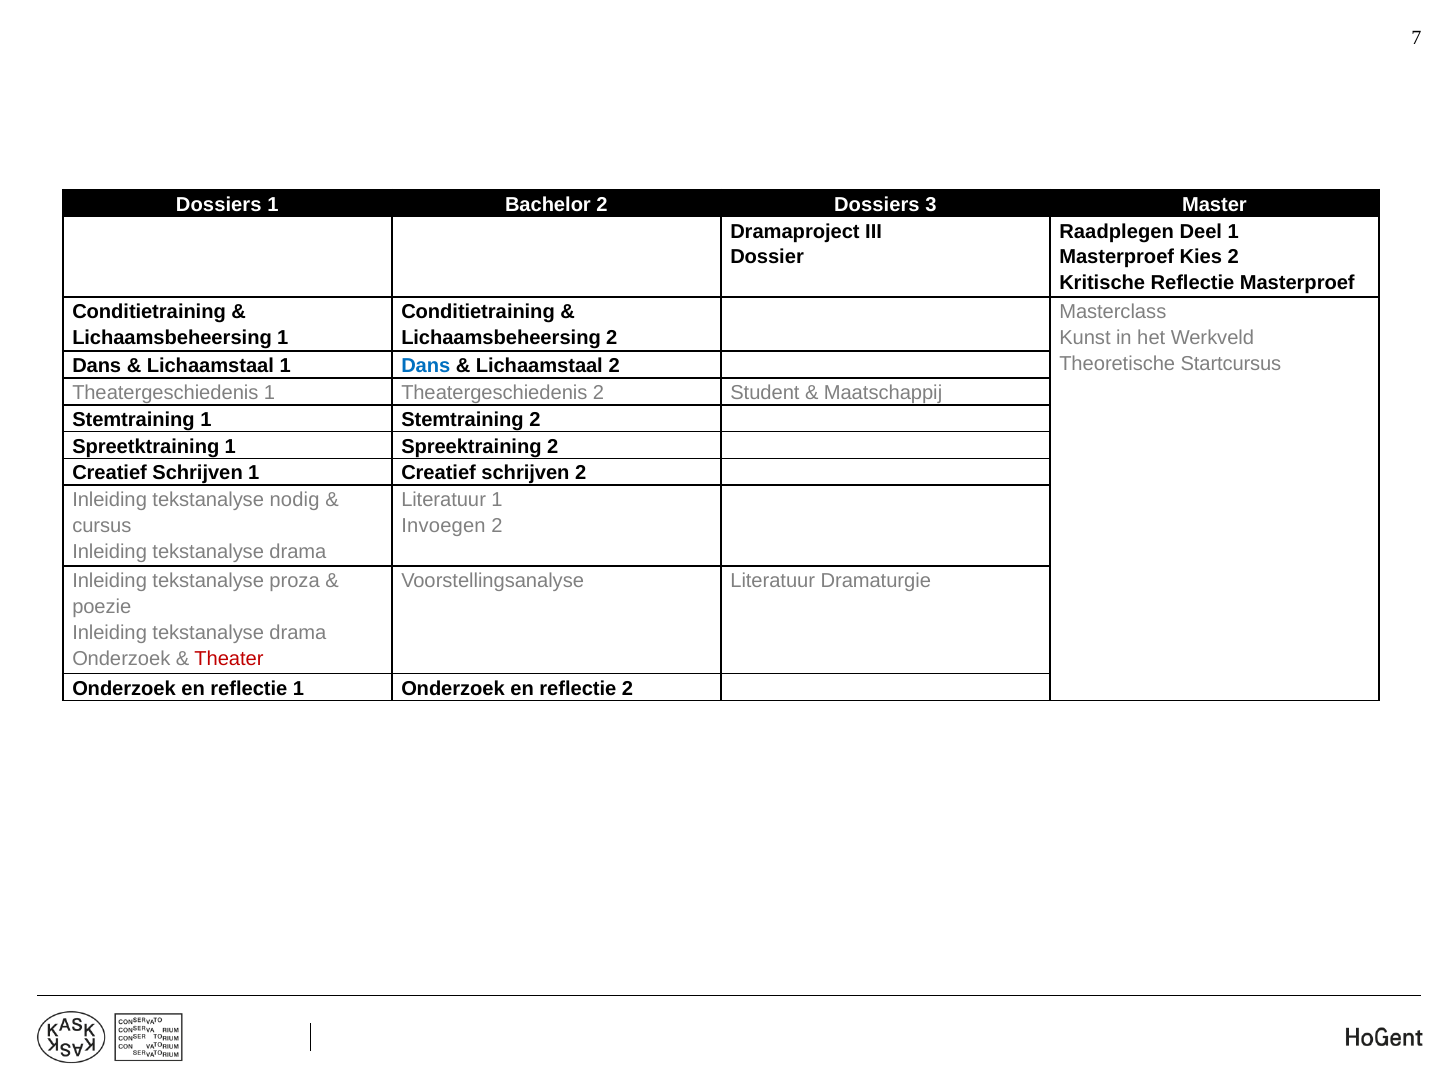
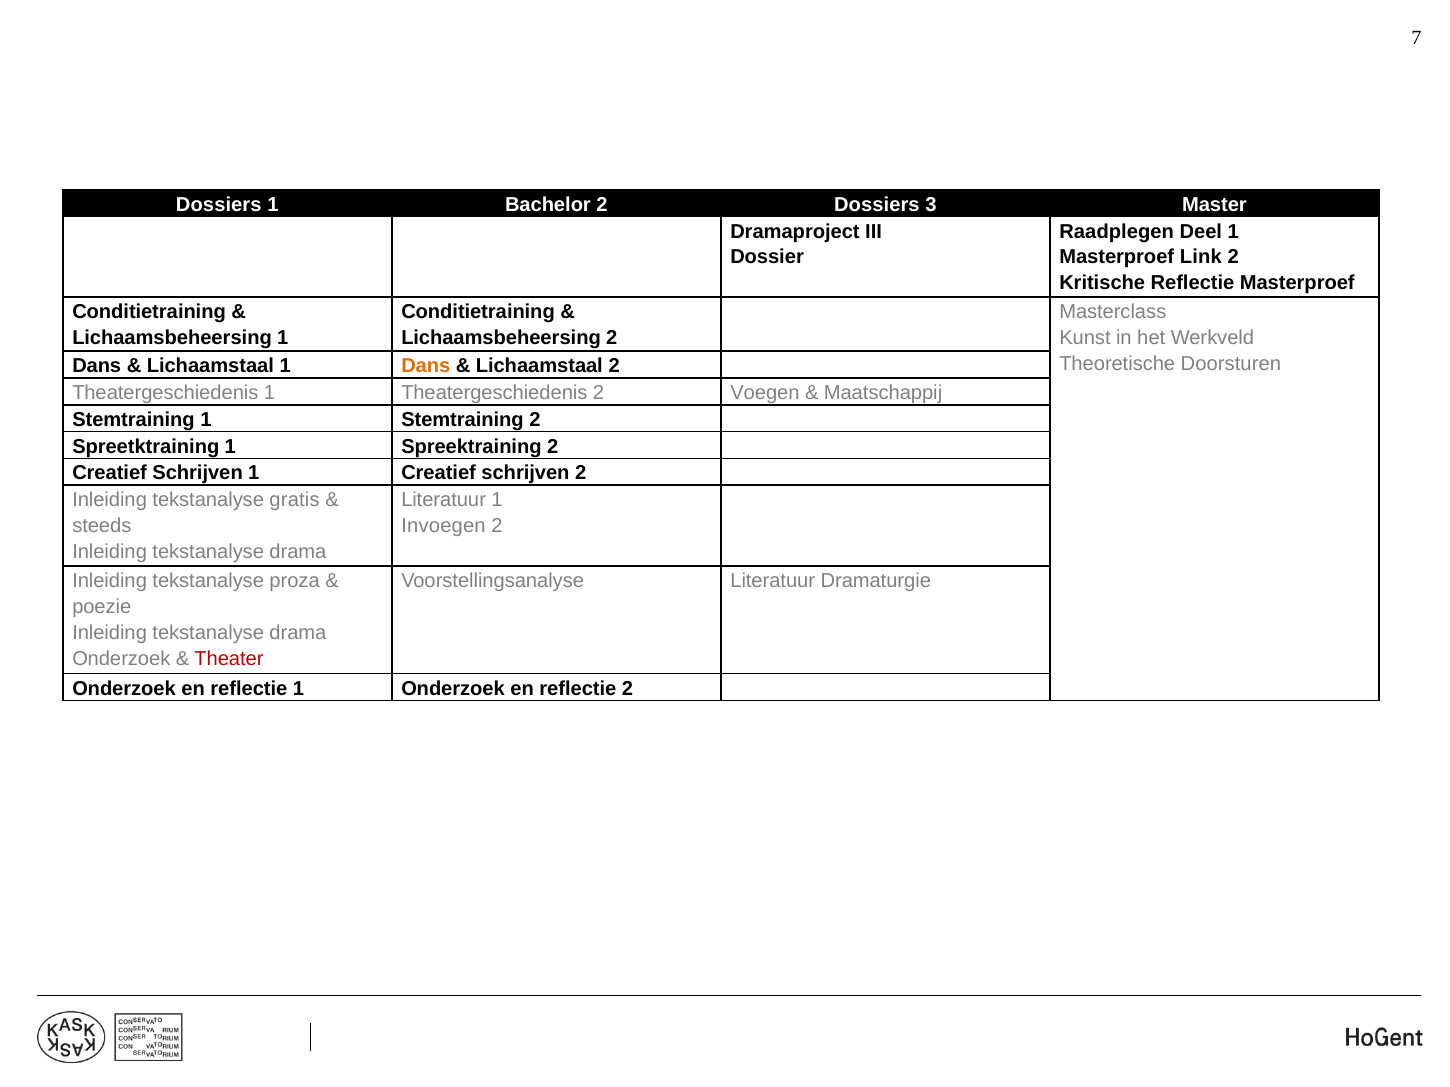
Kies: Kies -> Link (1201, 257)
Startcursus: Startcursus -> Doorsturen (1231, 364)
Dans colour: blue -> orange (426, 366)
Student: Student -> Voegen (765, 393)
nodig: nodig -> gratis (295, 500)
cursus: cursus -> steeds (102, 526)
